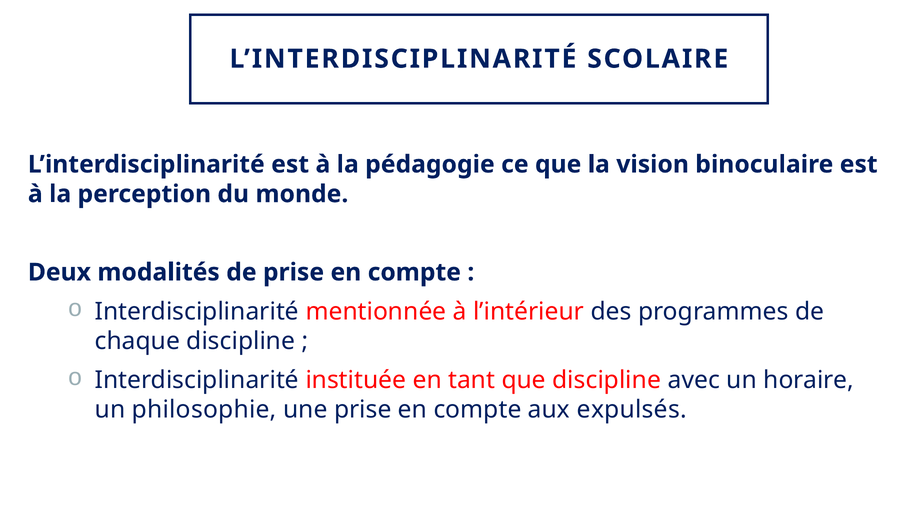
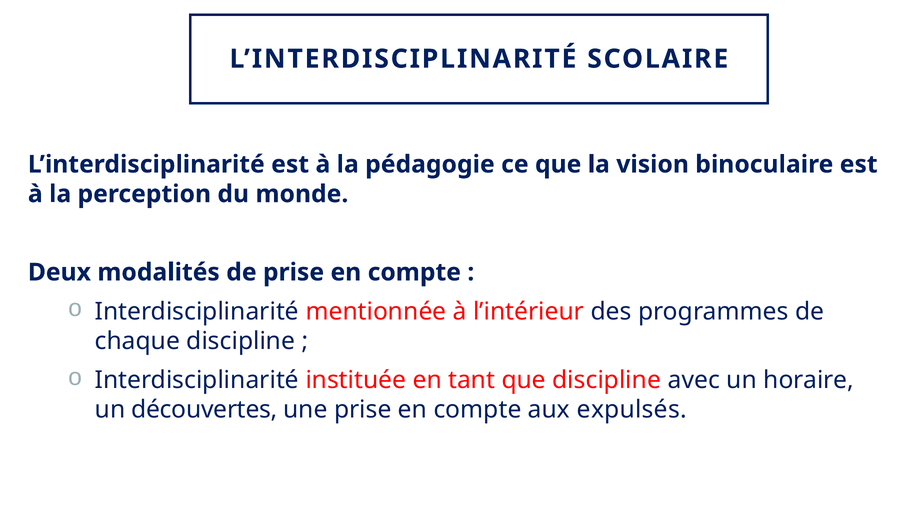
philosophie: philosophie -> découvertes (204, 410)
